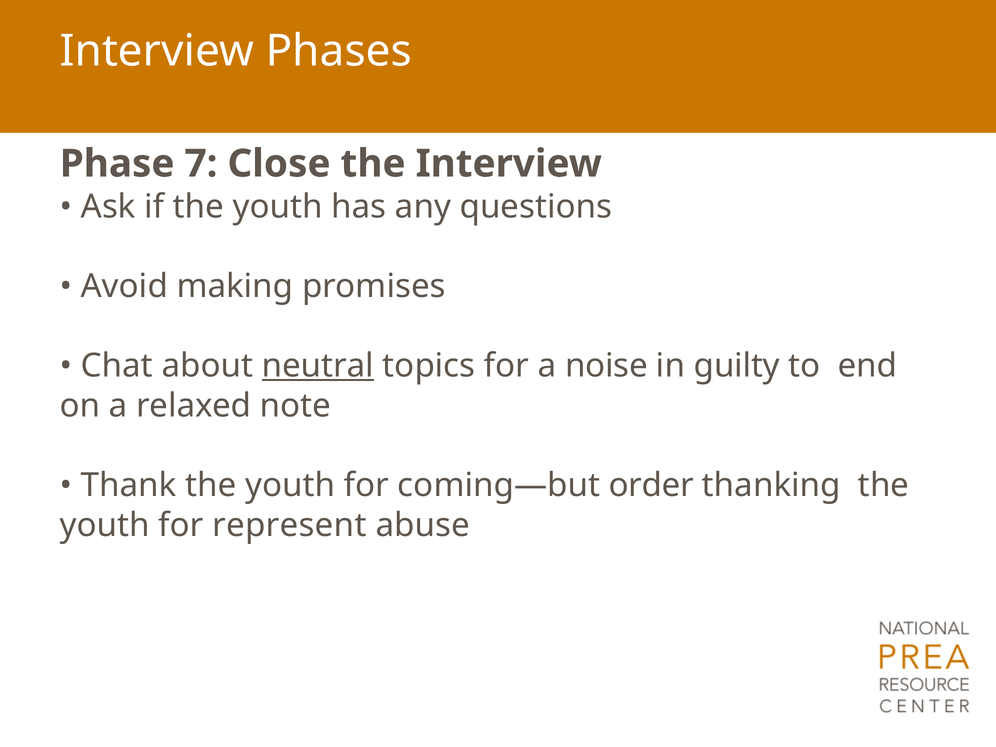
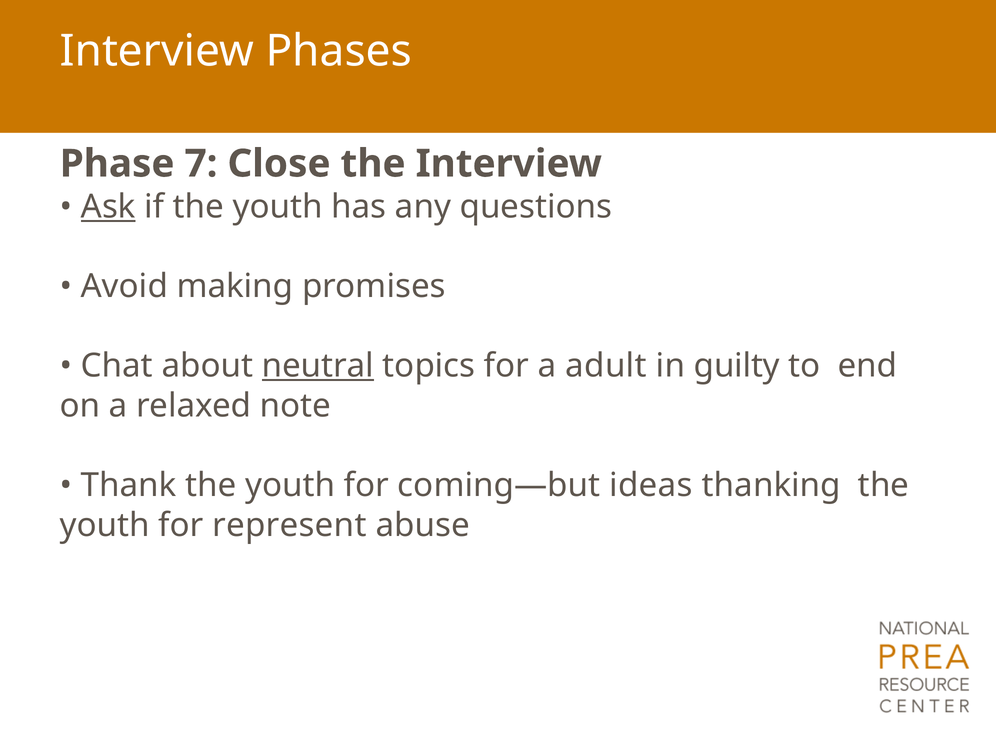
Ask underline: none -> present (108, 207)
noise: noise -> adult (606, 366)
order: order -> ideas (651, 485)
